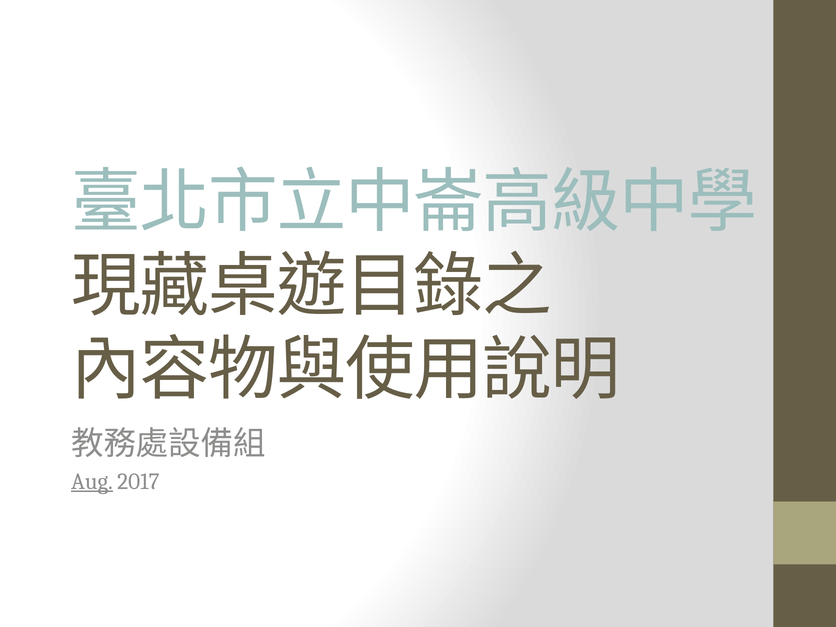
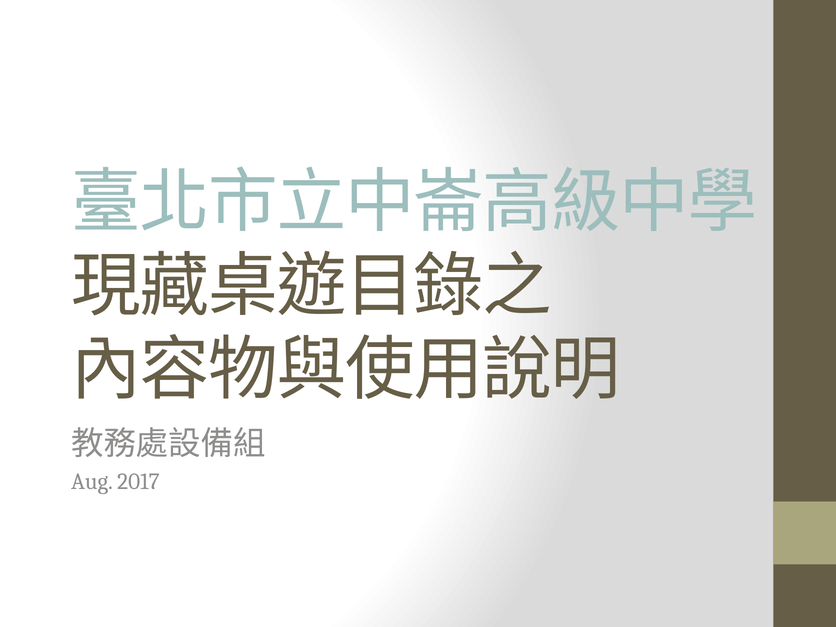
Aug underline: present -> none (92, 481)
